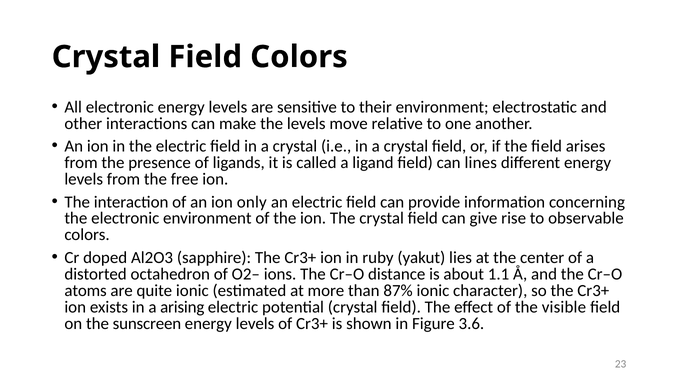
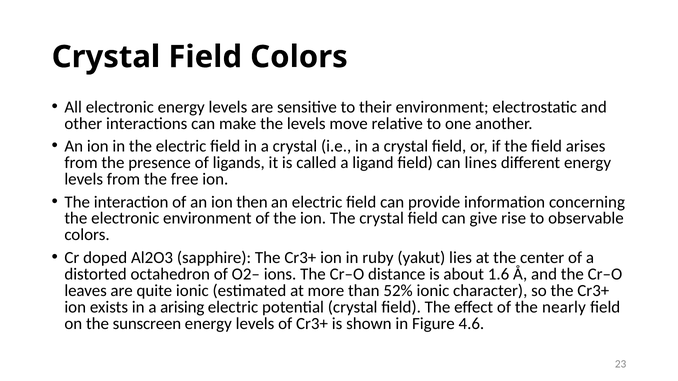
only: only -> then (252, 202)
1.1: 1.1 -> 1.6 (499, 274)
atoms: atoms -> leaves (86, 291)
87%: 87% -> 52% (398, 291)
visible: visible -> nearly (564, 307)
3.6: 3.6 -> 4.6 (471, 324)
